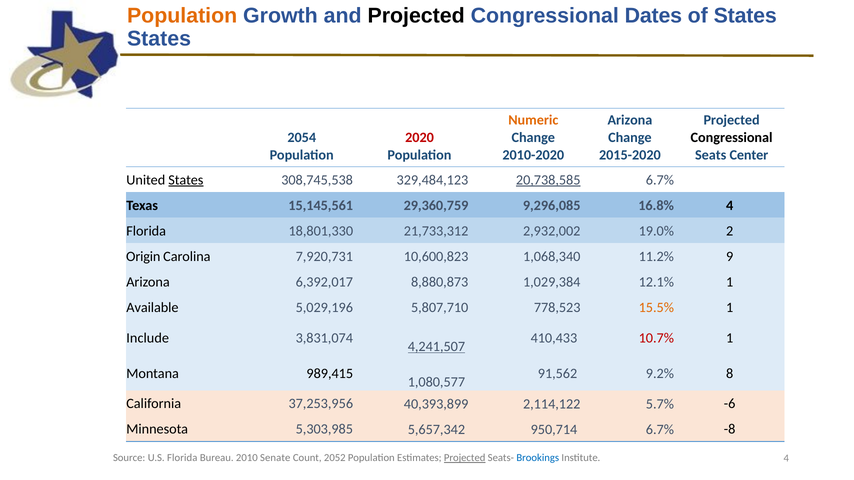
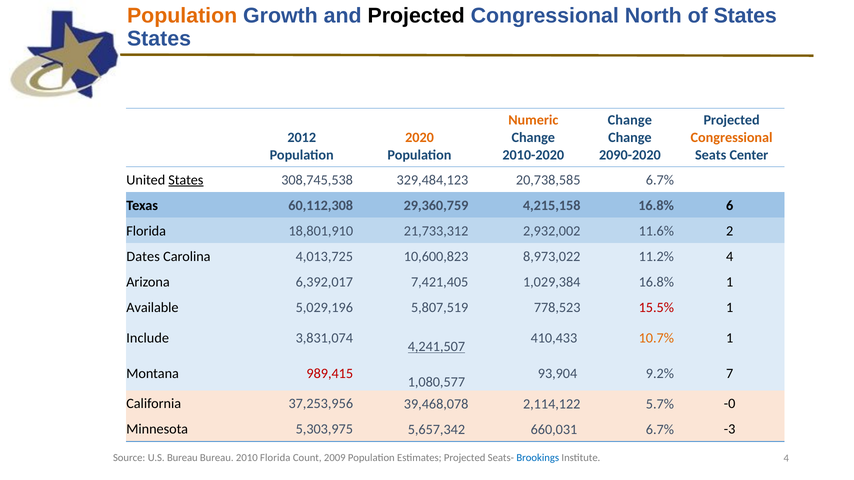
Dates: Dates -> North (653, 16)
Arizona: Arizona -> Change (630, 120)
2054: 2054 -> 2012 (302, 138)
2020 colour: red -> orange (420, 138)
Congressional colour: black -> orange (732, 138)
2015-2020: 2015-2020 -> 2090-2020 (630, 155)
20,738,585 underline: present -> none (548, 180)
15,145,561: 15,145,561 -> 60,112,308 (321, 206)
9,296,085: 9,296,085 -> 4,215,158 (552, 206)
16.8% 4: 4 -> 6 (730, 206)
18,801,330: 18,801,330 -> 18,801,910 (321, 231)
19.0%: 19.0% -> 11.6% (656, 231)
Origin: Origin -> Dates (143, 257)
7,920,731: 7,920,731 -> 4,013,725 (324, 257)
1,068,340: 1,068,340 -> 8,973,022 (552, 257)
11.2% 9: 9 -> 4 (730, 257)
8,880,873: 8,880,873 -> 7,421,405 (440, 282)
1,029,384 12.1%: 12.1% -> 16.8% (656, 282)
5,807,710: 5,807,710 -> 5,807,519 (440, 308)
15.5% colour: orange -> red (656, 308)
10.7% colour: red -> orange (656, 338)
989,415 colour: black -> red (330, 374)
91,562: 91,562 -> 93,904 (558, 374)
8: 8 -> 7 (730, 374)
40,393,899: 40,393,899 -> 39,468,078 (436, 404)
-6: -6 -> -0 (730, 404)
5,303,985: 5,303,985 -> 5,303,975 (324, 430)
950,714: 950,714 -> 660,031 (554, 430)
-8: -8 -> -3 (730, 430)
U.S Florida: Florida -> Bureau (182, 458)
2010 Senate: Senate -> Florida (275, 458)
2052: 2052 -> 2009 (335, 458)
Projected underline: present -> none (465, 458)
